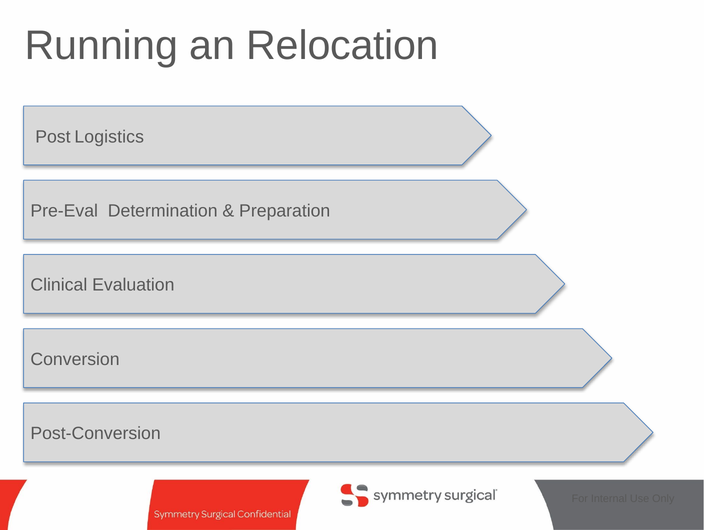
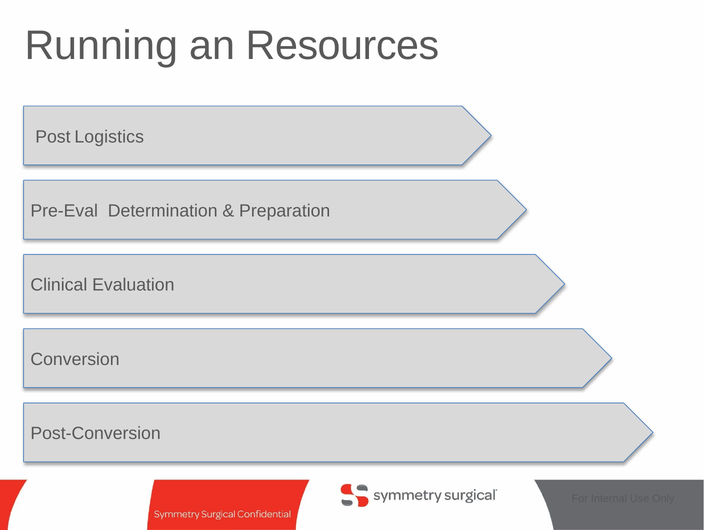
Relocation: Relocation -> Resources (343, 45)
